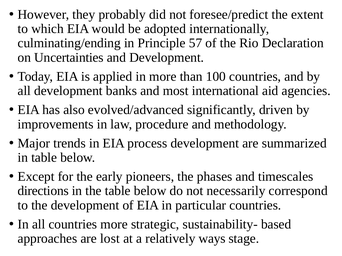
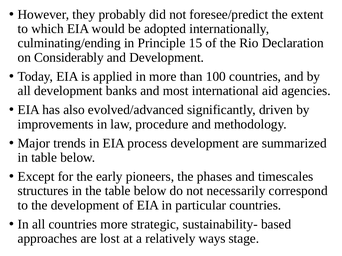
57: 57 -> 15 (196, 43)
Uncertainties: Uncertainties -> Considerably (69, 58)
directions: directions -> structures (43, 191)
